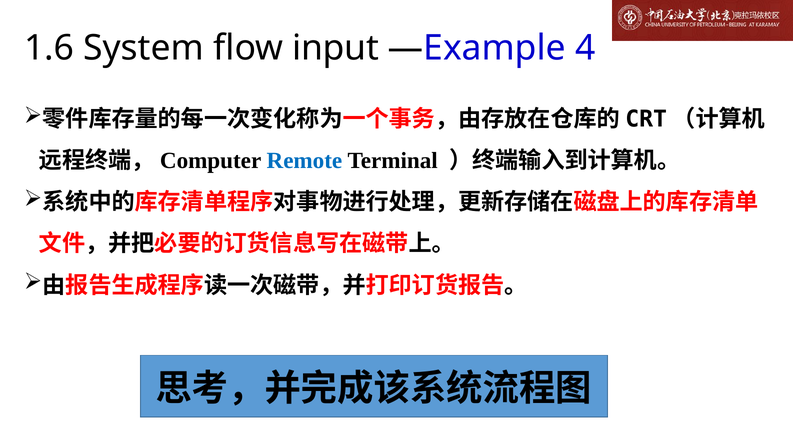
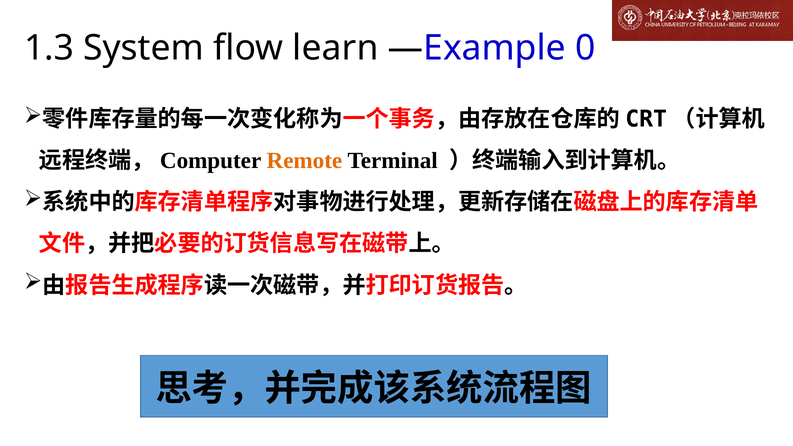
1.6: 1.6 -> 1.3 (49, 48)
input: input -> learn (335, 48)
4: 4 -> 0 (585, 48)
Remote colour: blue -> orange (304, 161)
